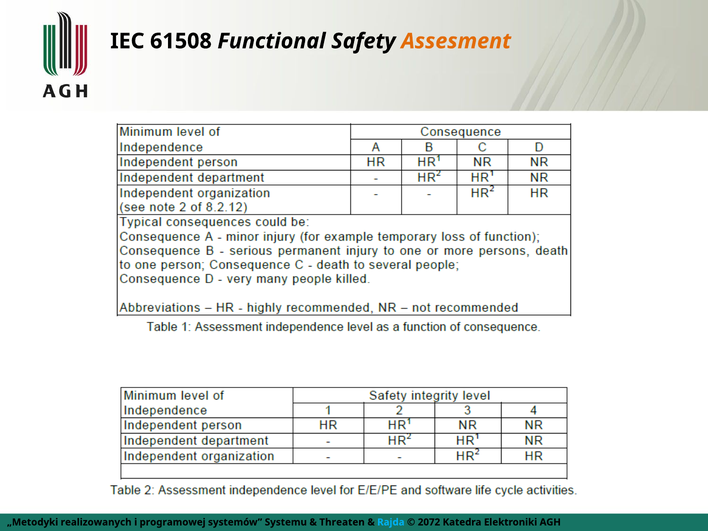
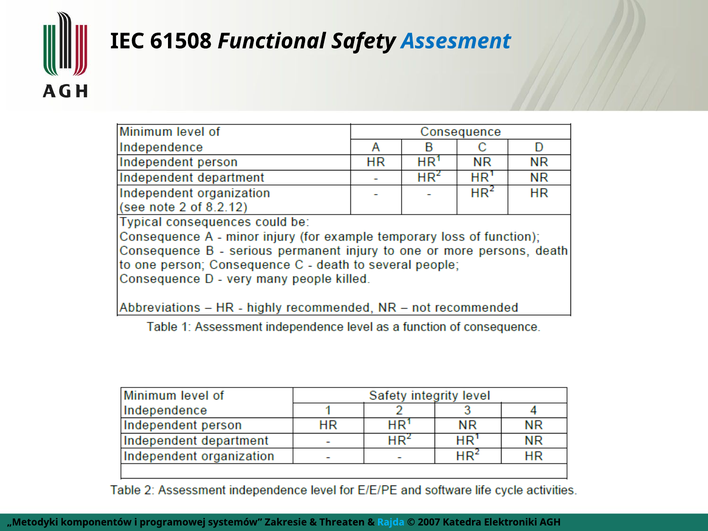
Assesment colour: orange -> blue (456, 41)
realizowanych: realizowanych -> komponentów (96, 522)
Systemu: Systemu -> Zakresie (286, 522)
2072: 2072 -> 2007 (429, 522)
